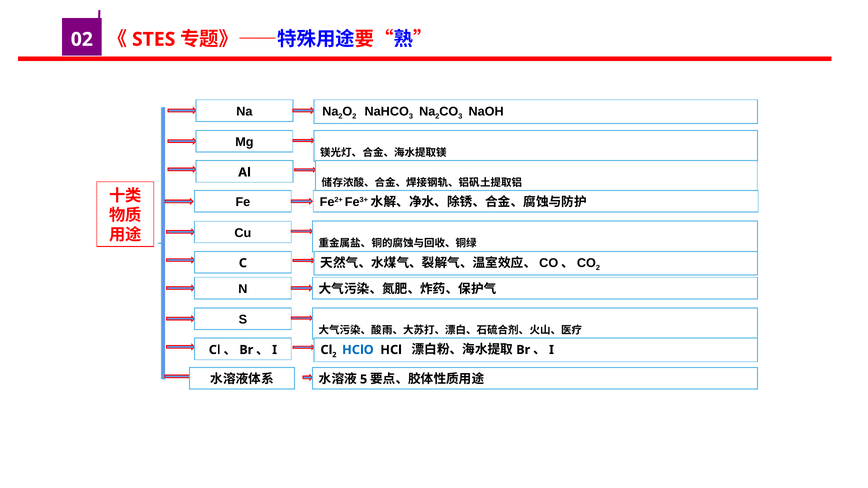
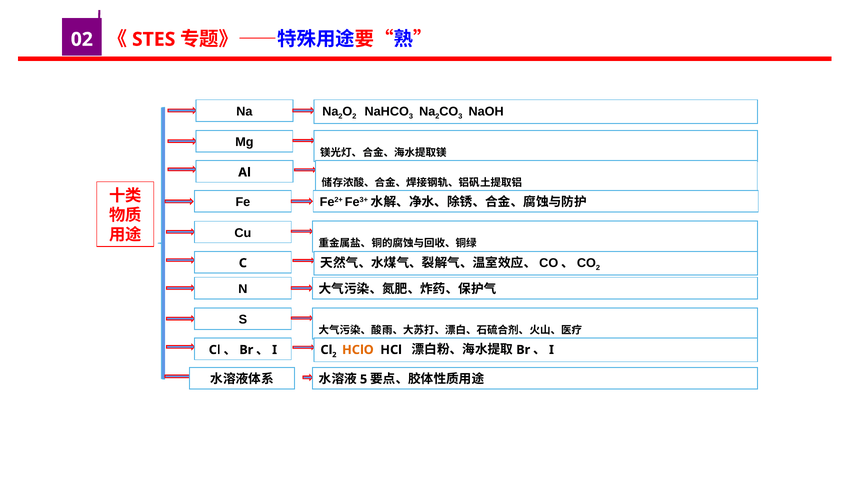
HClO colour: blue -> orange (358, 350)
